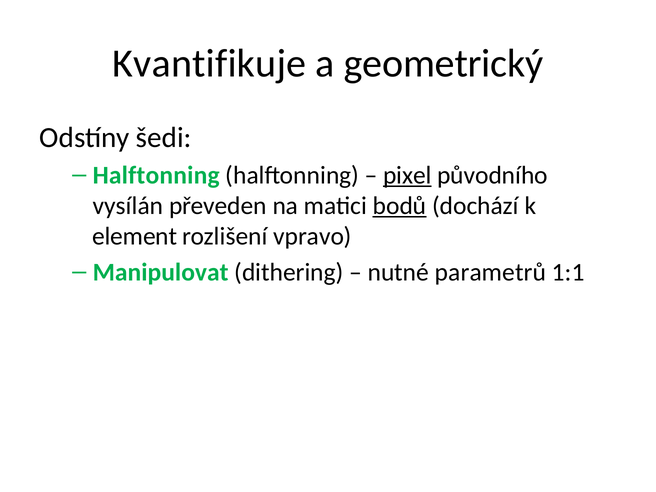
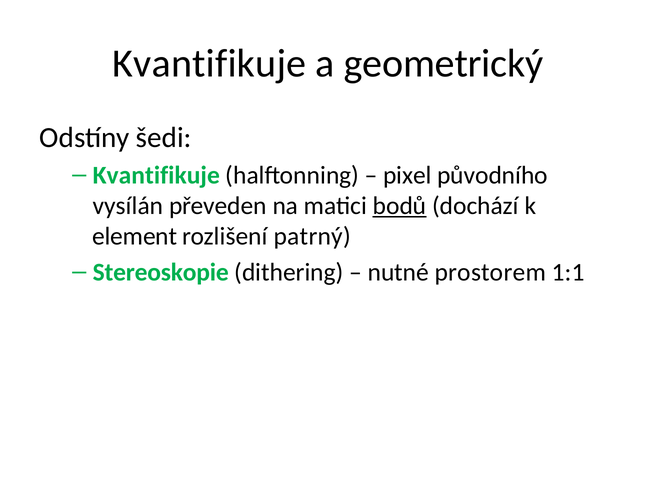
Halftonning: Halftonning -> Kvantifikuje (156, 175)
pixel underline: present -> none (407, 175)
vpravo: vpravo -> patrný (312, 237)
Manipulovat: Manipulovat -> Stereoskopie (161, 272)
parametrů: parametrů -> prostorem (490, 272)
